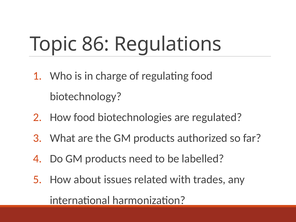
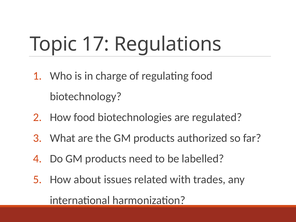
86: 86 -> 17 (95, 44)
